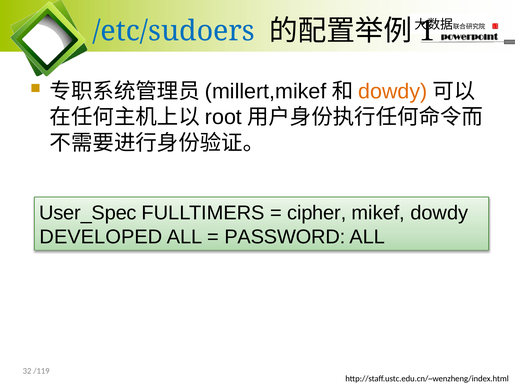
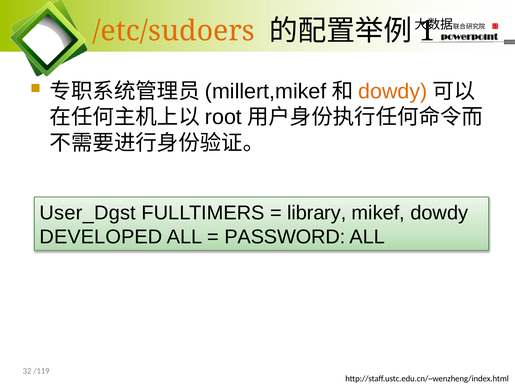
/etc/sudoers colour: blue -> orange (174, 31)
User_Spec: User_Spec -> User_Dgst (88, 213)
cipher: cipher -> library (317, 213)
